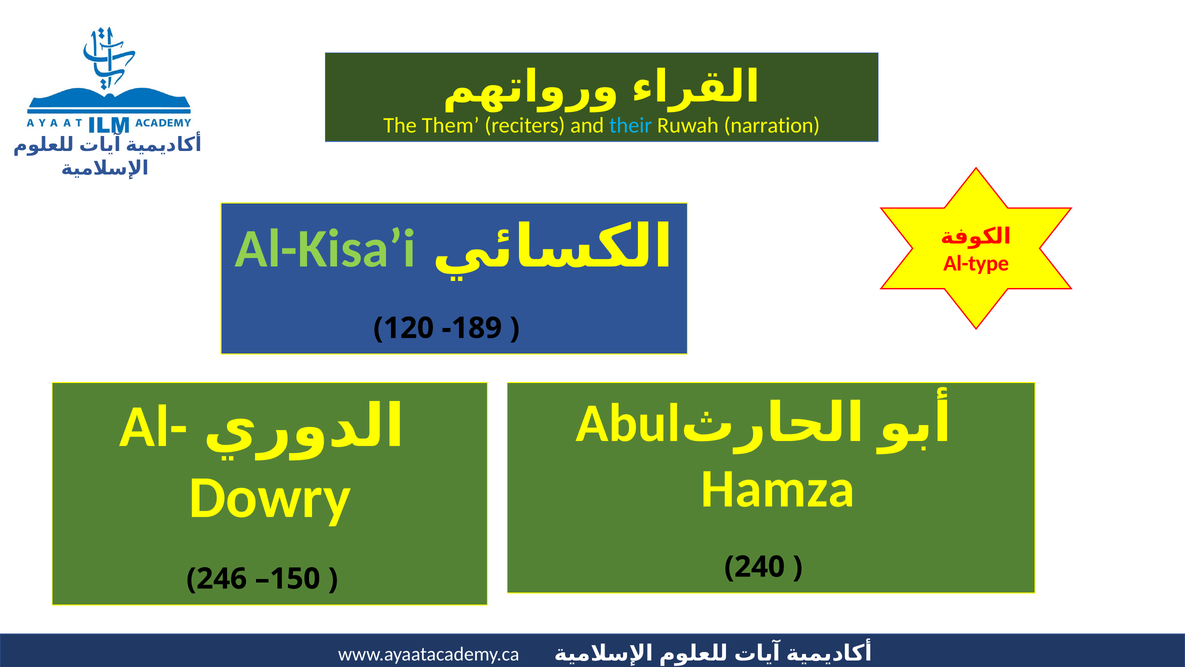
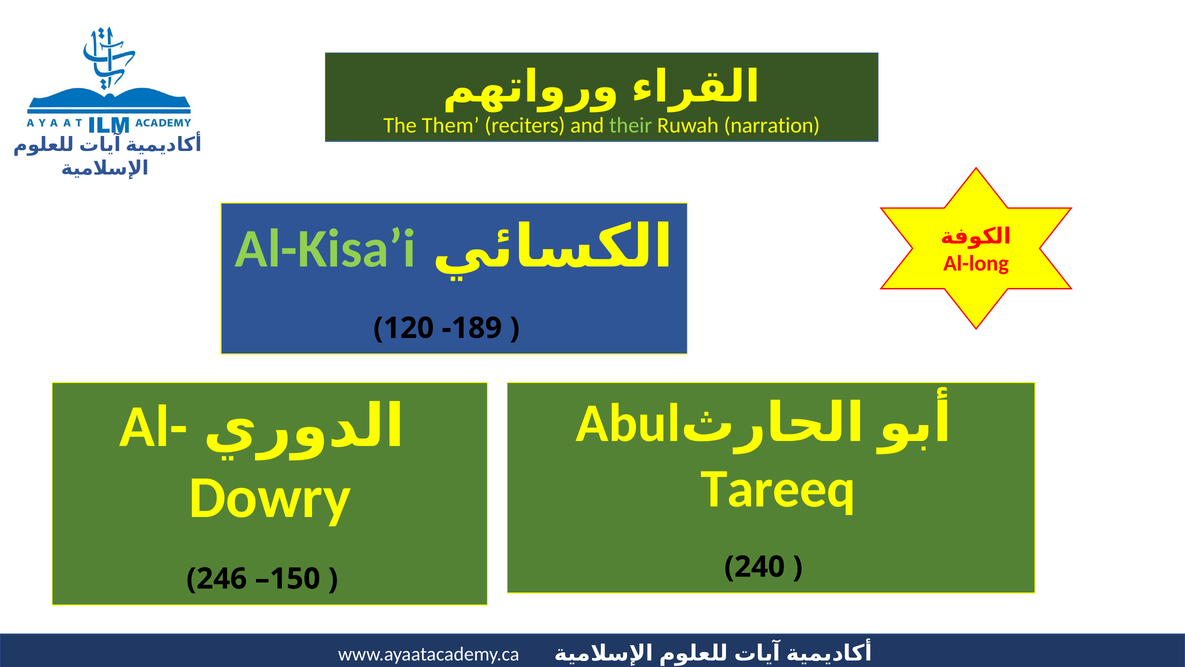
their colour: light blue -> light green (631, 125)
Al-type: Al-type -> Al-long (976, 263)
Hamza: Hamza -> Tareeq (778, 488)
